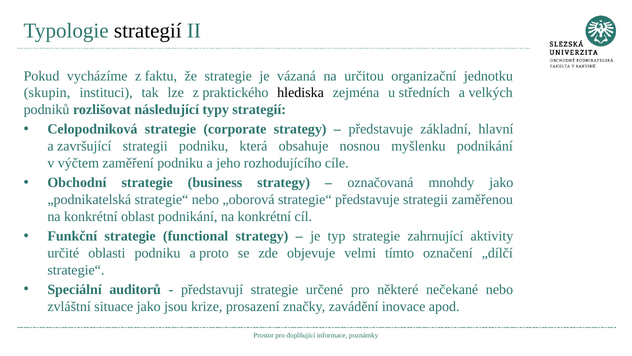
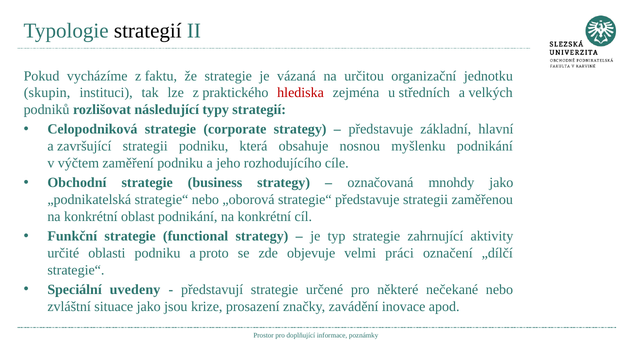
hlediska colour: black -> red (301, 93)
tímto: tímto -> práci (399, 253)
auditorů: auditorů -> uvedeny (135, 289)
